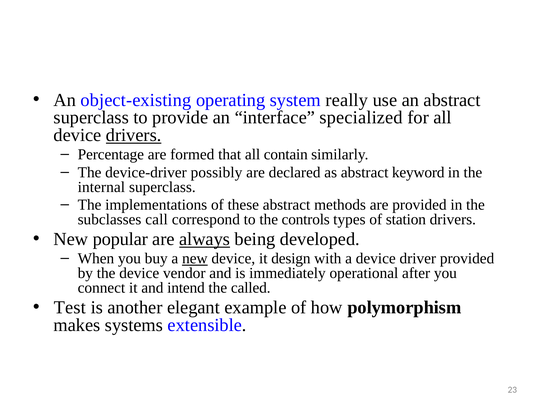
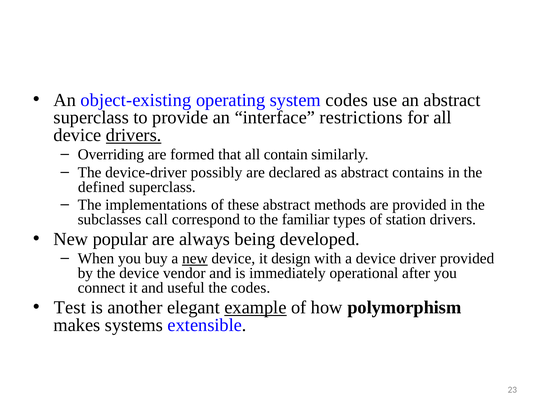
system really: really -> codes (347, 100)
specialized: specialized -> restrictions (361, 117)
Percentage: Percentage -> Overriding (111, 154)
keyword: keyword -> contains (418, 172)
internal: internal -> defined (101, 187)
controls: controls -> familiar (306, 219)
always underline: present -> none (205, 239)
intend: intend -> useful (186, 288)
the called: called -> codes (251, 288)
example underline: none -> present (256, 307)
